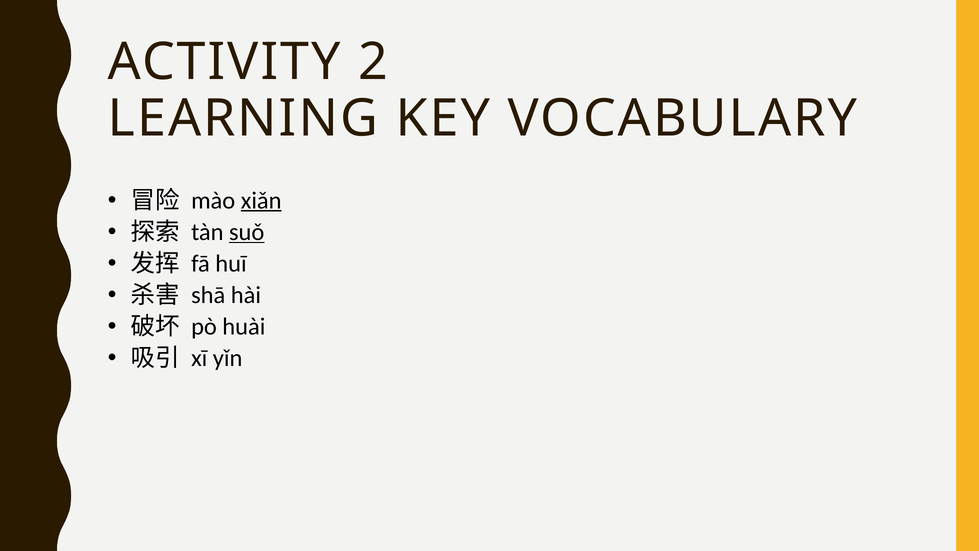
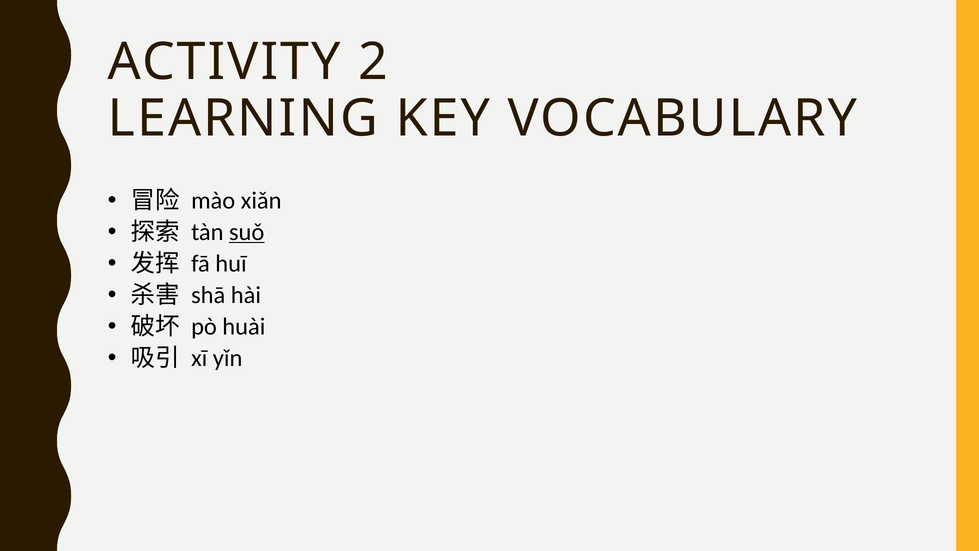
xiǎn underline: present -> none (261, 200)
